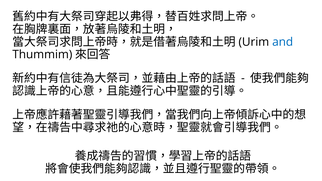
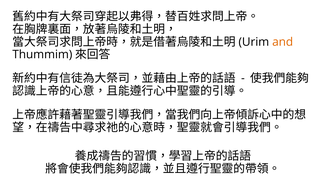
and colour: blue -> orange (283, 42)
